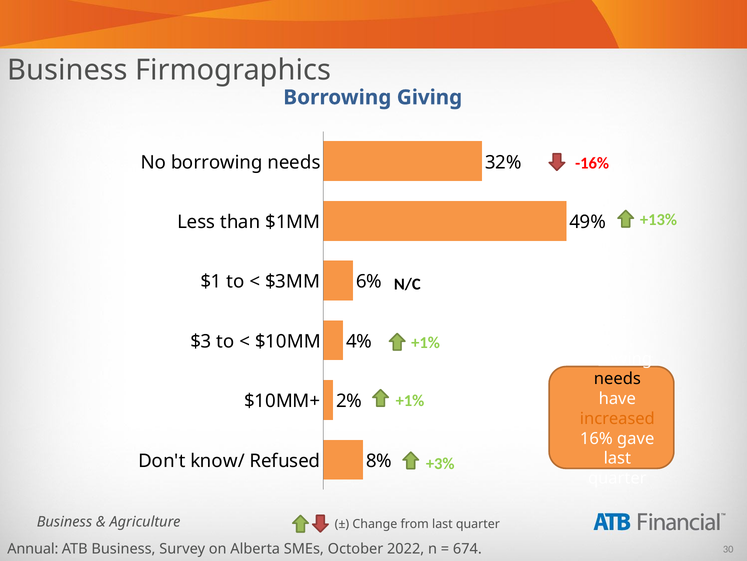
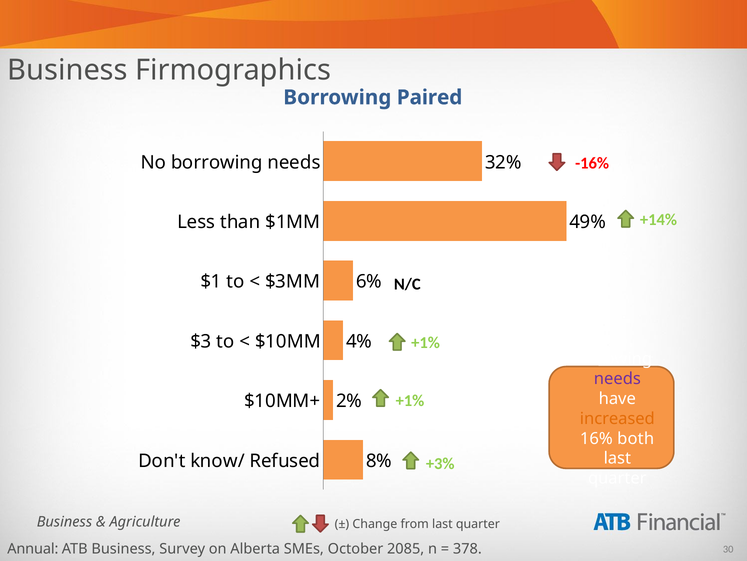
Giving: Giving -> Paired (430, 97)
+13%: +13% -> +14% (658, 220)
needs colour: black -> purple (617, 378)
gave: gave -> both (636, 438)
2022: 2022 -> 2085 (406, 548)
674: 674 -> 378 (467, 548)
